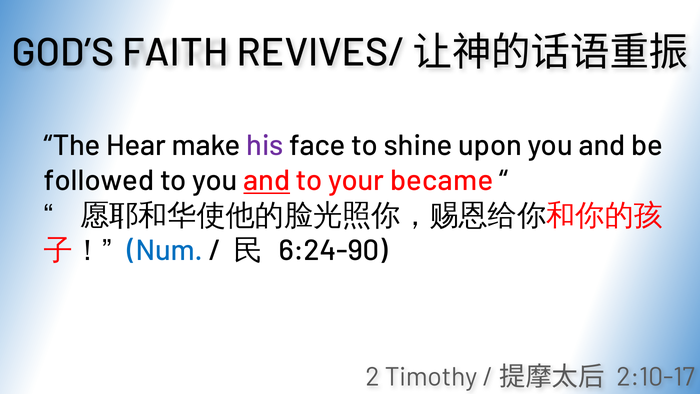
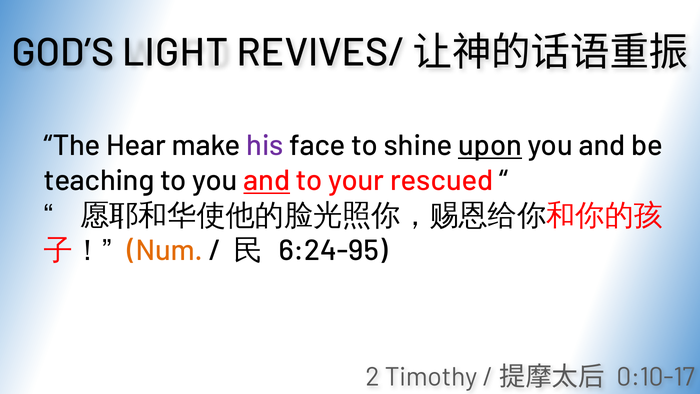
FAITH: FAITH -> LIGHT (175, 53)
upon underline: none -> present (490, 146)
followed: followed -> teaching (99, 181)
became: became -> rescued (442, 181)
Num colour: blue -> orange (165, 251)
6:24-90: 6:24-90 -> 6:24-95 (333, 251)
2:10-17: 2:10-17 -> 0:10-17 (656, 377)
